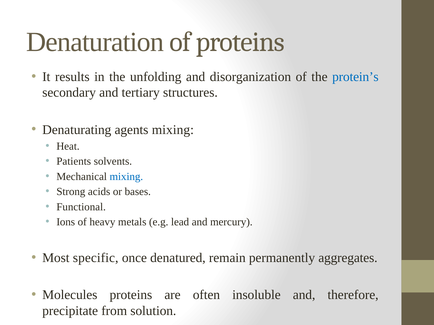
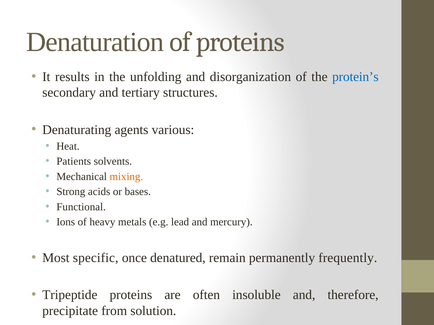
agents mixing: mixing -> various (173, 130)
mixing colour: blue -> orange (126, 177)
aggregates: aggregates -> frequently (348, 258)
Molecules: Molecules -> Tripeptide (70, 295)
